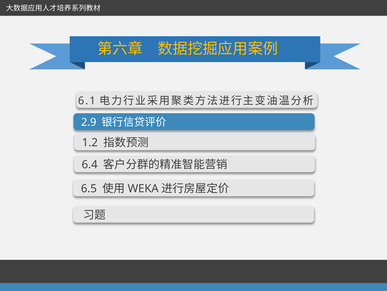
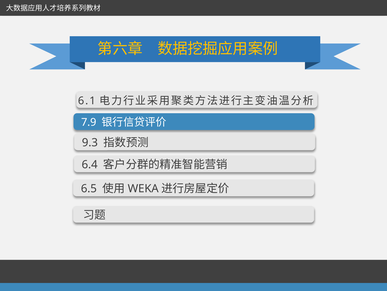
2.9: 2.9 -> 7.9 (89, 122)
1.2: 1.2 -> 9.3 (90, 142)
